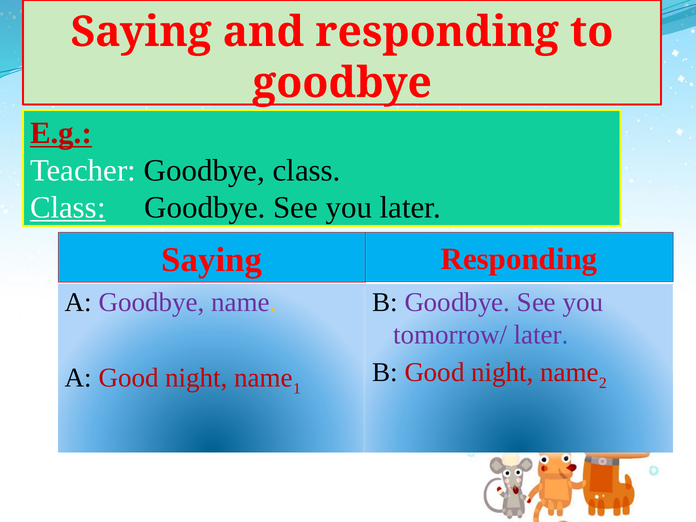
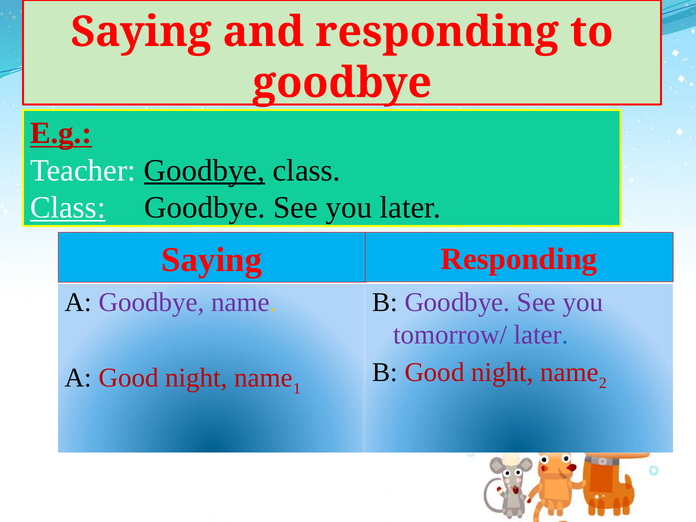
Goodbye underline: none -> present (204, 170)
